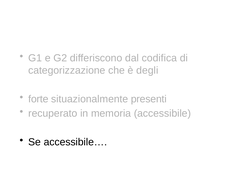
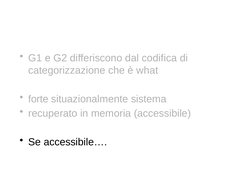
degli: degli -> what (147, 70)
presenti: presenti -> sistema (149, 99)
